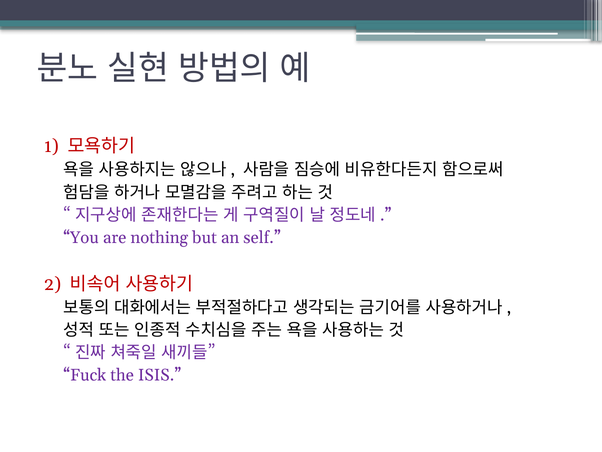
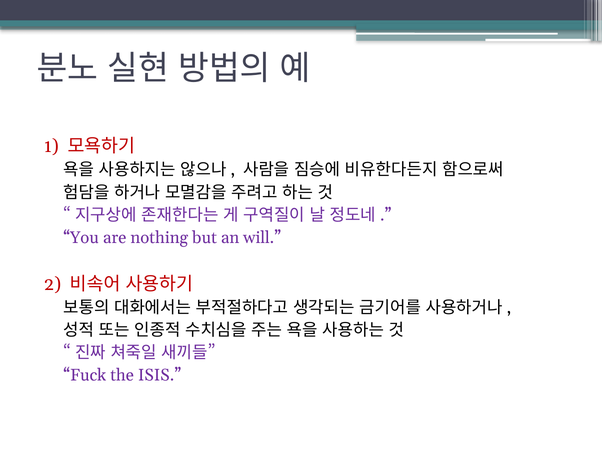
self: self -> will (262, 237)
